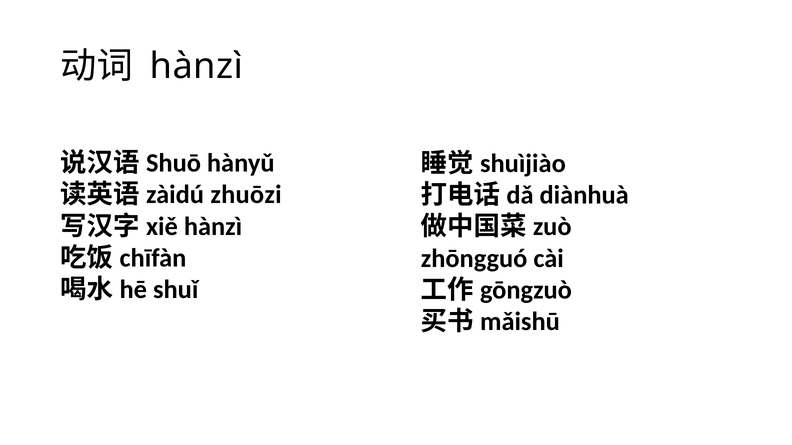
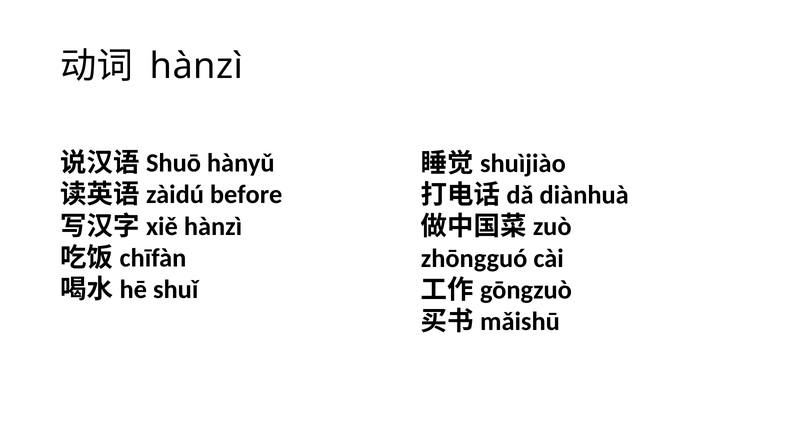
zhuōzi: zhuōzi -> before (246, 195)
